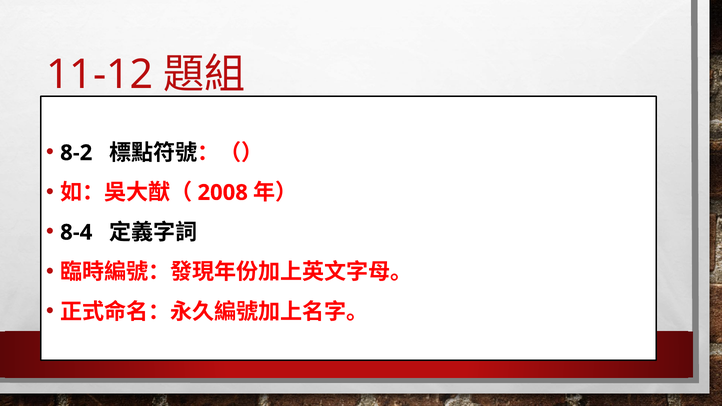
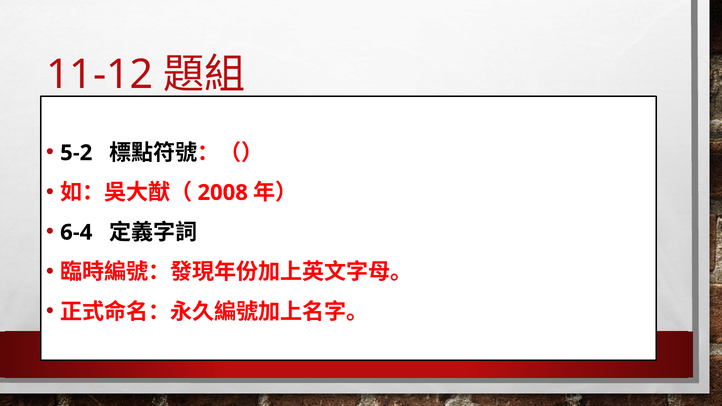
8-2: 8-2 -> 5-2 (76, 153)
8-4: 8-4 -> 6-4 (76, 232)
